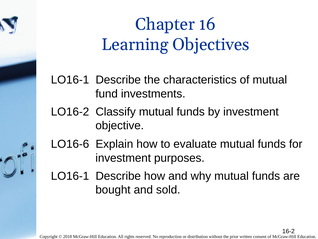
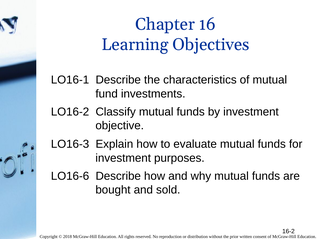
LO16-6: LO16-6 -> LO16-3 (70, 144)
LO16-1: LO16-1 -> LO16-6 (70, 176)
